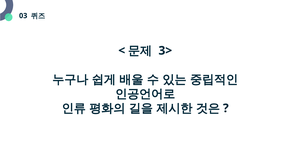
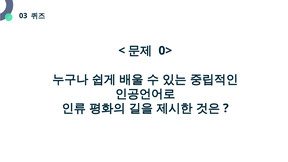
3>: 3> -> 0> (165, 51)
